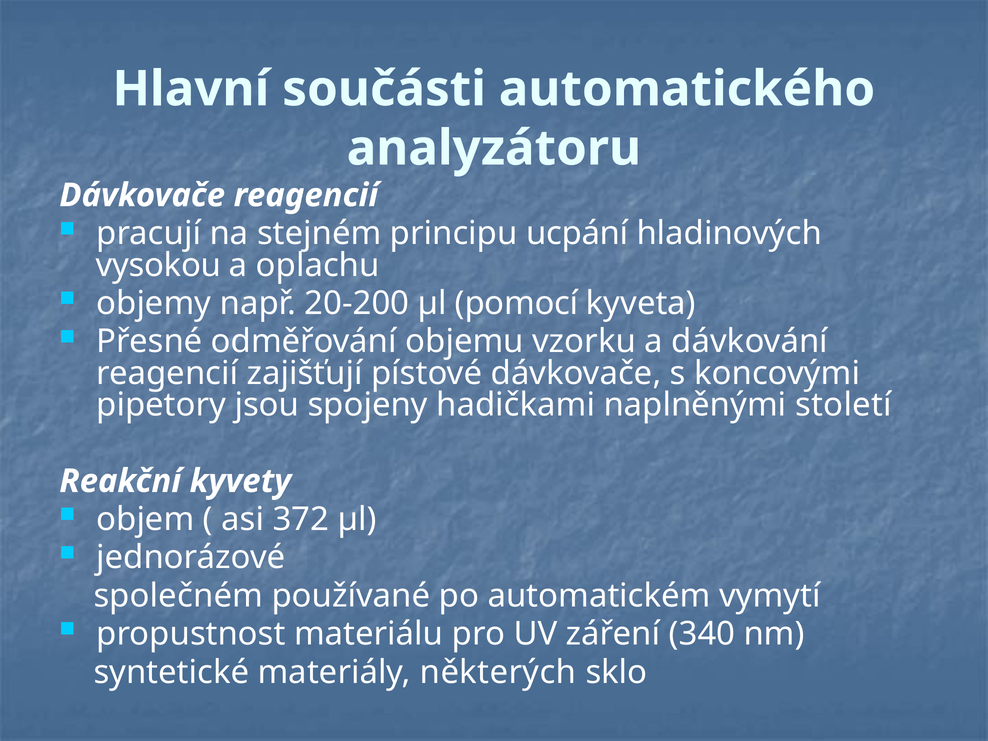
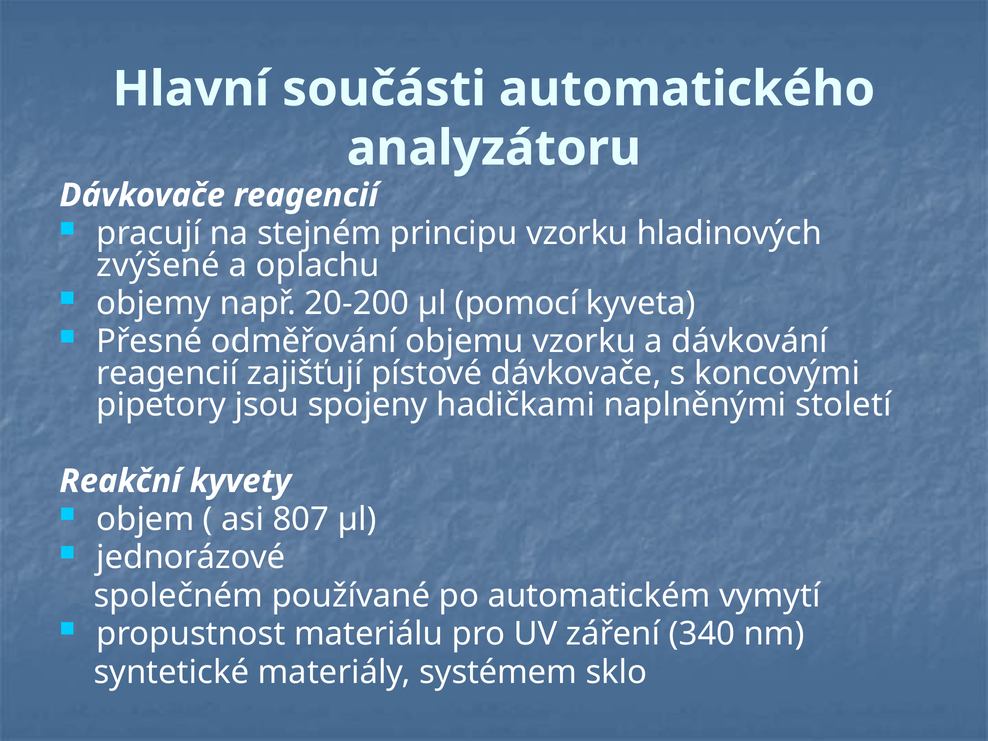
principu ucpání: ucpání -> vzorku (577, 234)
vysokou: vysokou -> zvýšené (158, 265)
372: 372 -> 807 (301, 519)
některých: některých -> systémem (498, 672)
